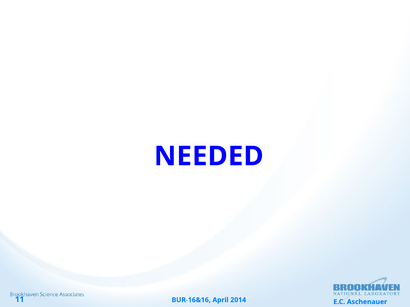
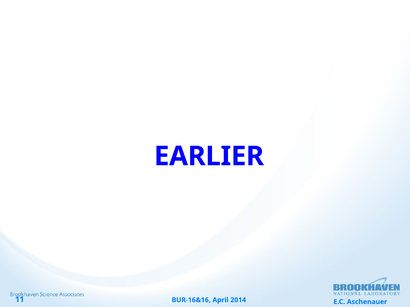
NEEDED: NEEDED -> EARLIER (209, 156)
